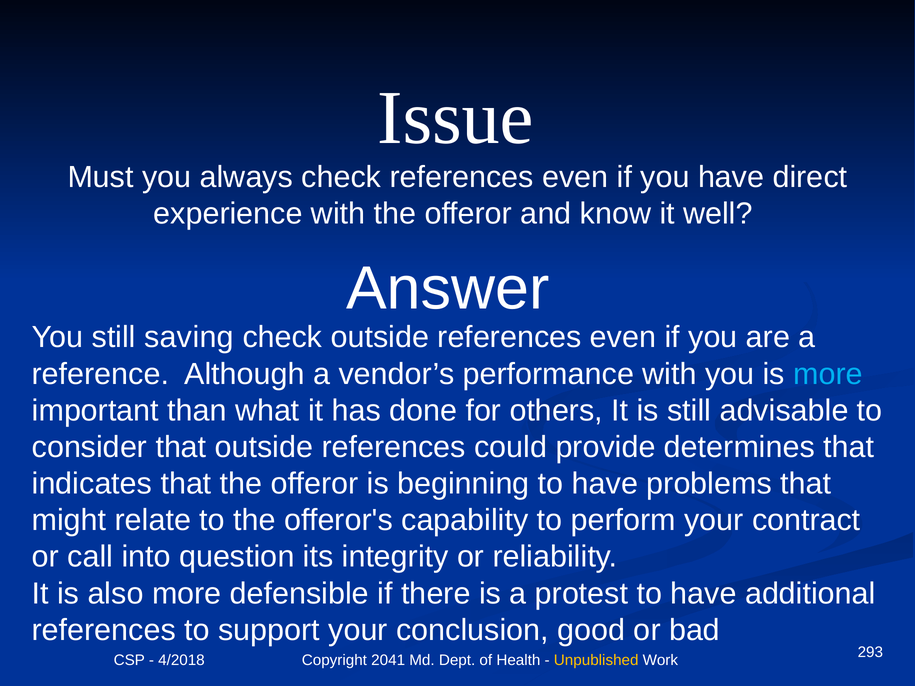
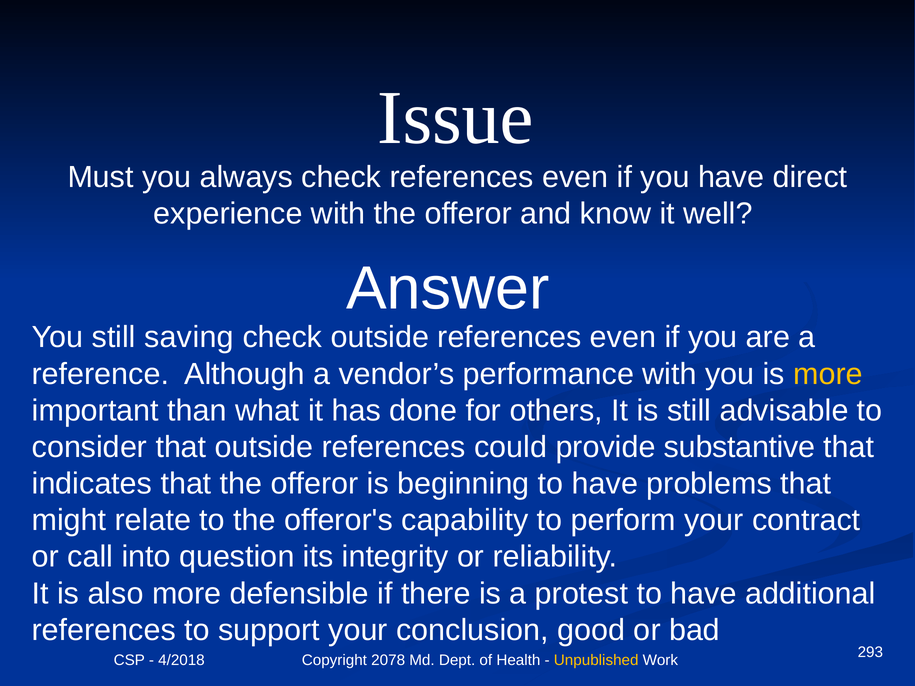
more colour: light blue -> yellow (828, 374)
determines: determines -> substantive (740, 447)
2041: 2041 -> 2078 (388, 660)
